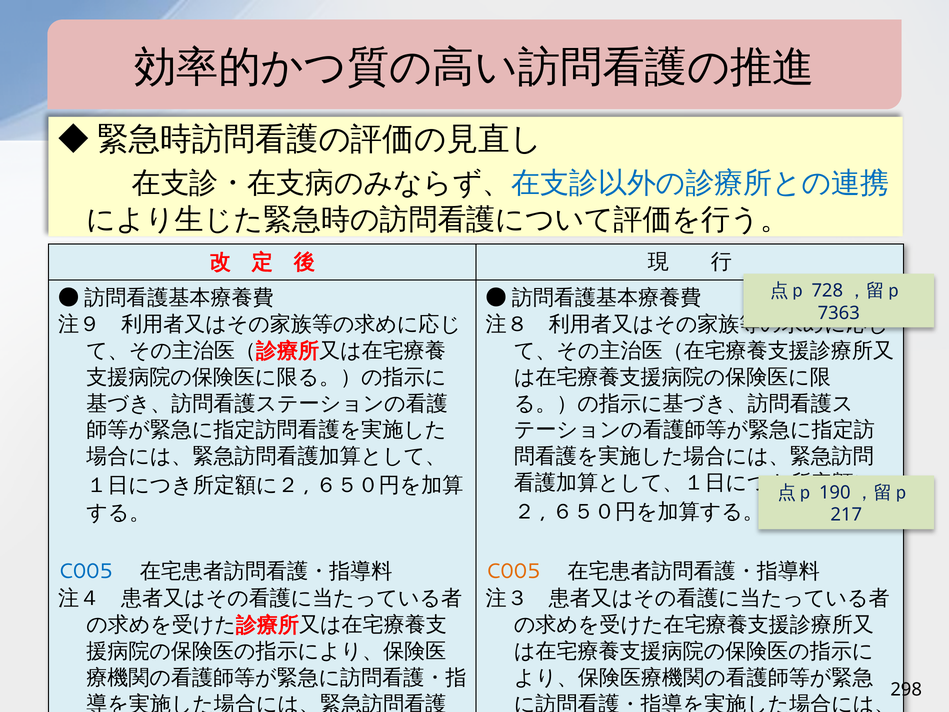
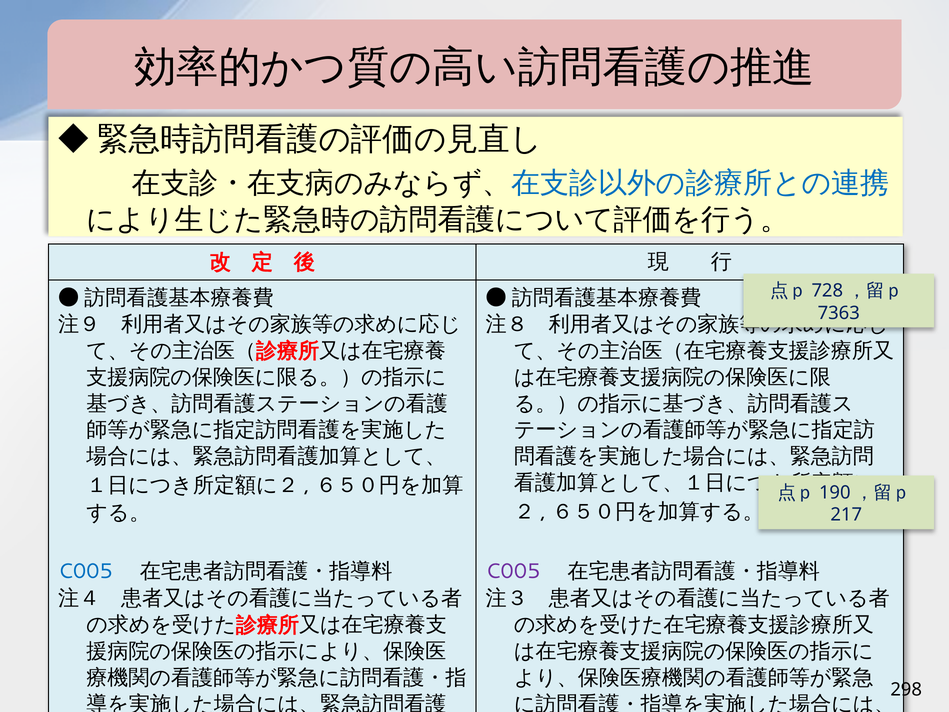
C005 colour: orange -> purple (513, 571)
